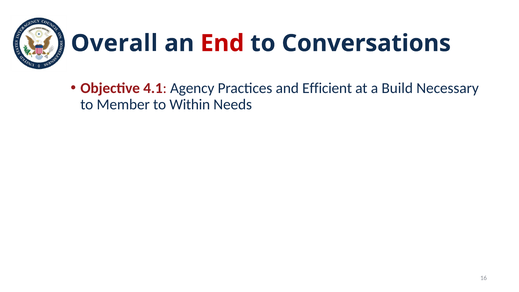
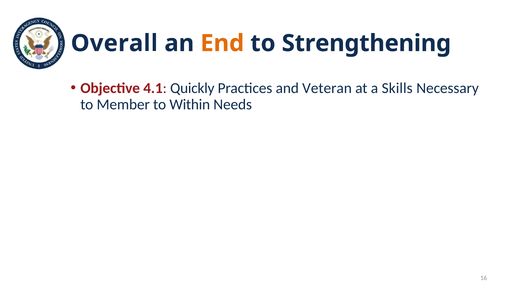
End colour: red -> orange (222, 43)
Conversations: Conversations -> Strengthening (366, 43)
Agency: Agency -> Quickly (192, 88)
Efficient: Efficient -> Veteran (327, 88)
Build: Build -> Skills (397, 88)
